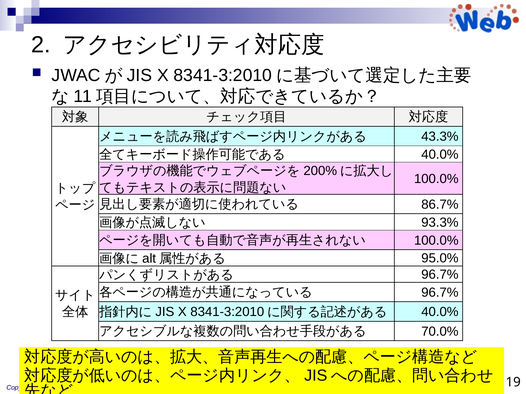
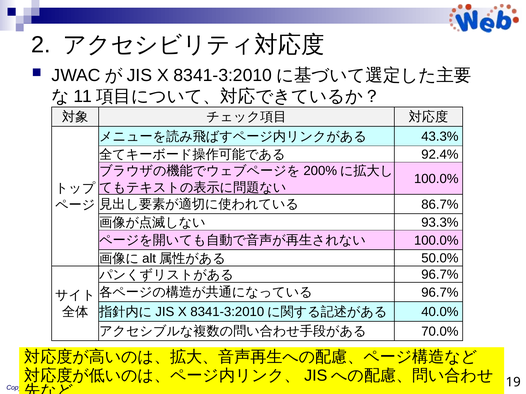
40.0%: 40.0% -> 92.4% (440, 155)
95.0%: 95.0% -> 50.0% (440, 259)
